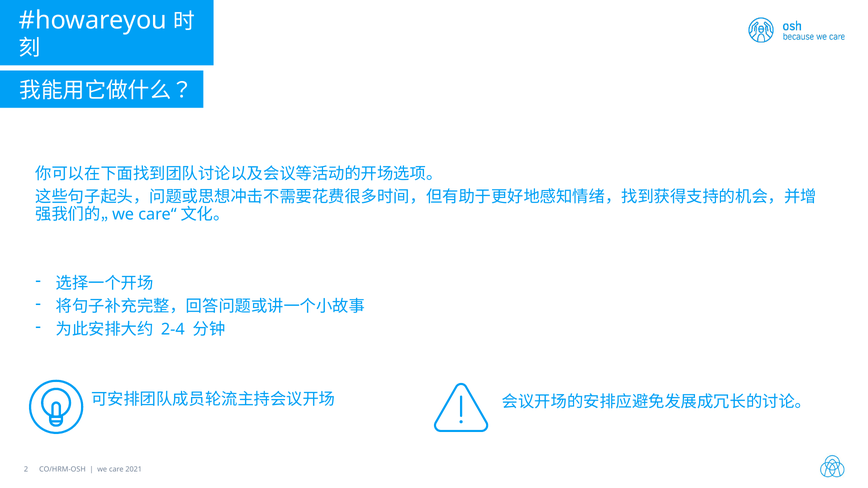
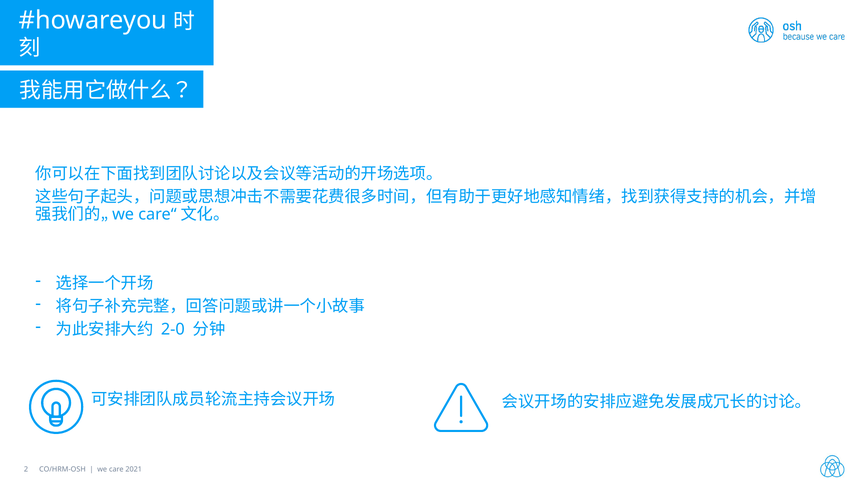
2-4: 2-4 -> 2-0 (173, 330)
